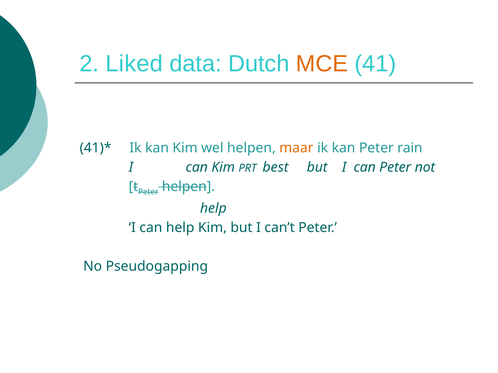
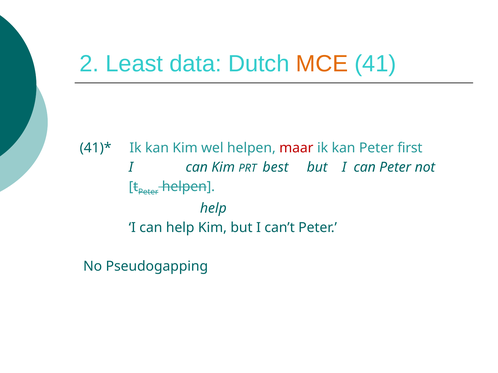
Liked: Liked -> Least (134, 64)
maar colour: orange -> red (296, 148)
rain: rain -> first (410, 148)
